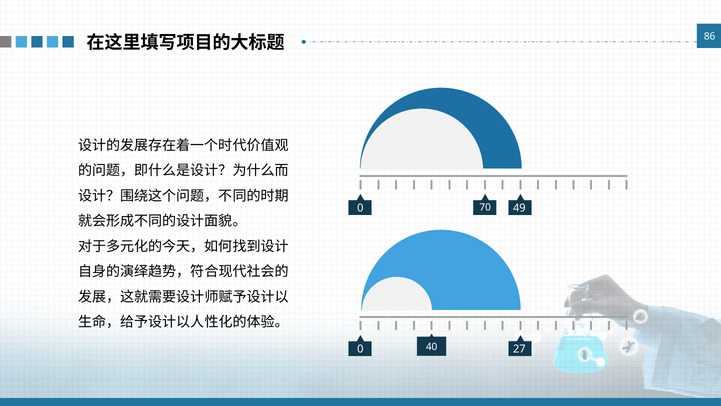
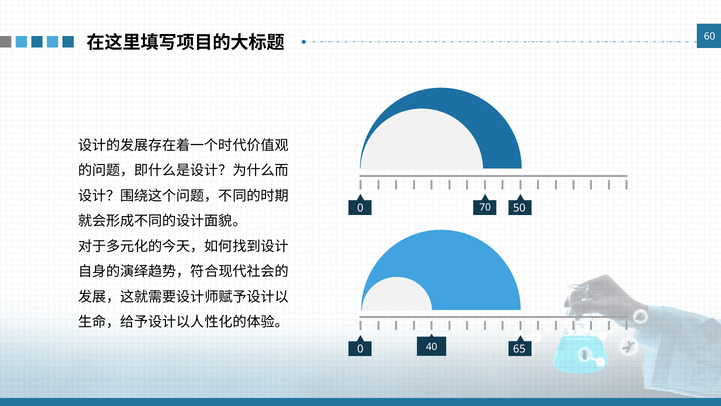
86: 86 -> 60 (710, 37)
49: 49 -> 50 (519, 208)
27: 27 -> 65 (519, 349)
